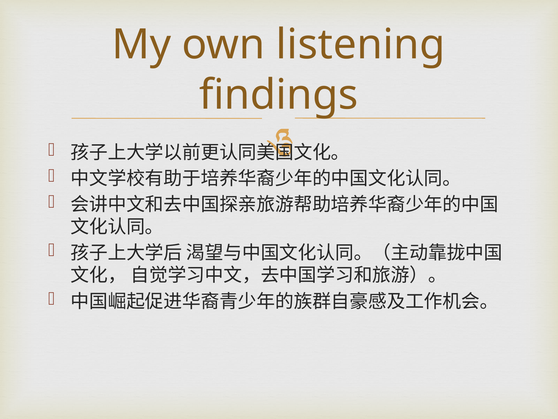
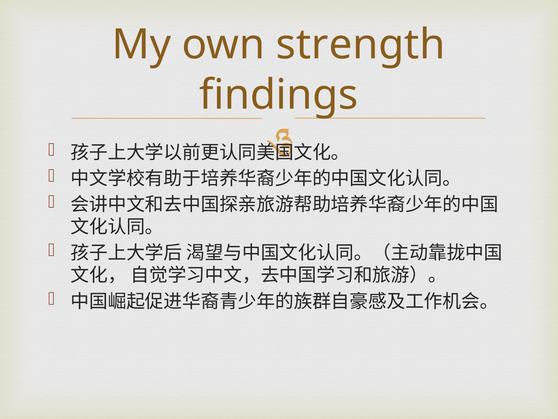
listening: listening -> strength (361, 45)
